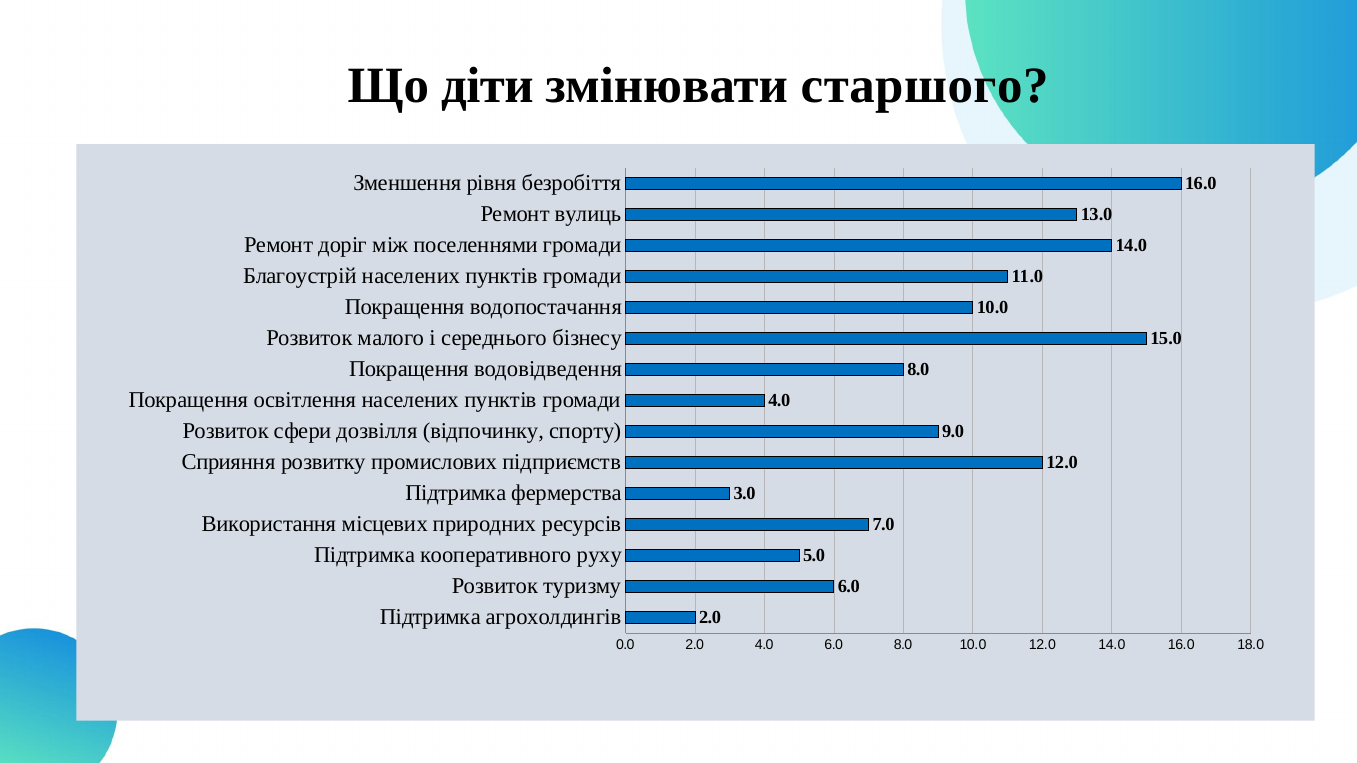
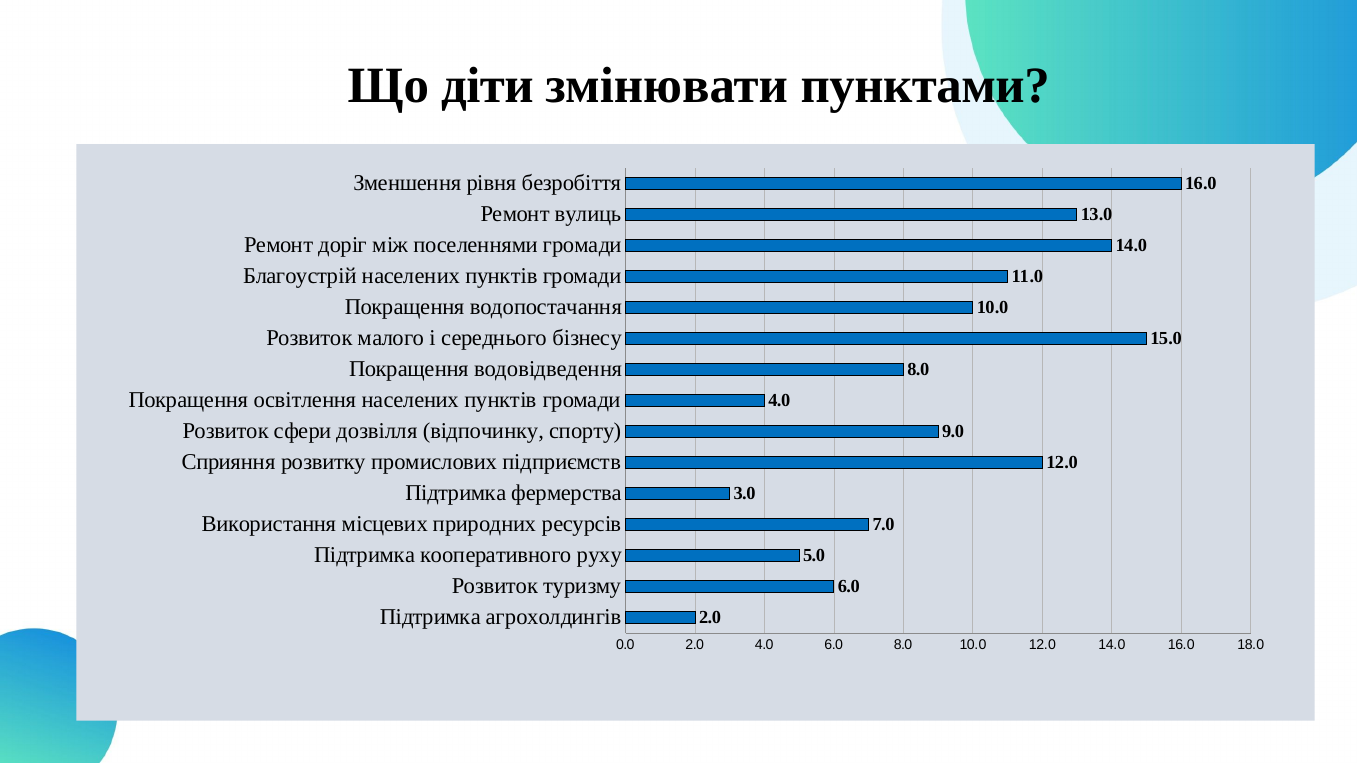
старшого: старшого -> пунктами (925, 86)
